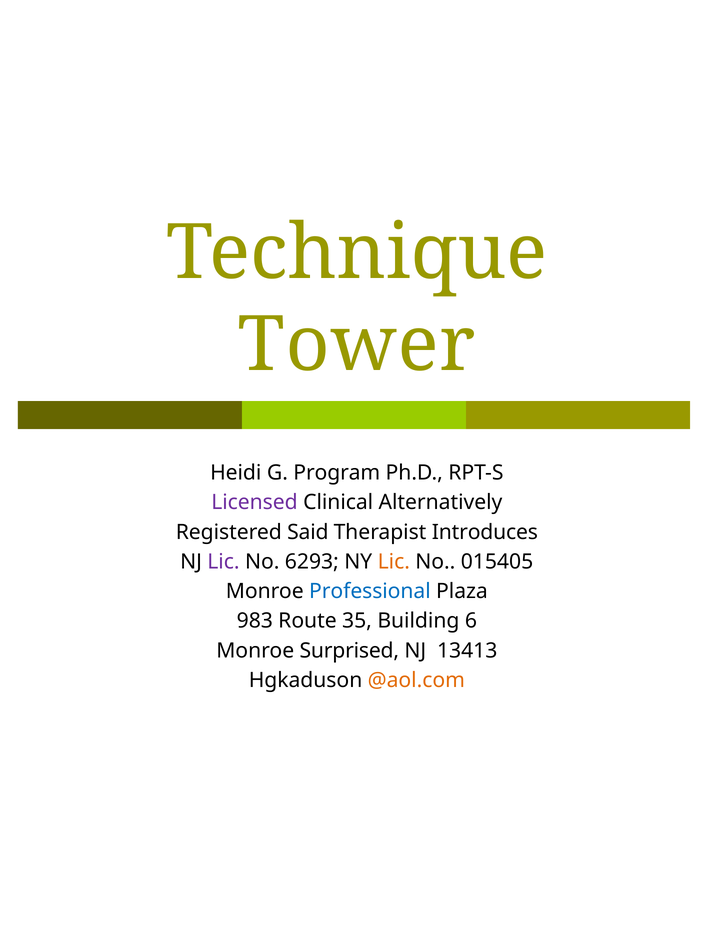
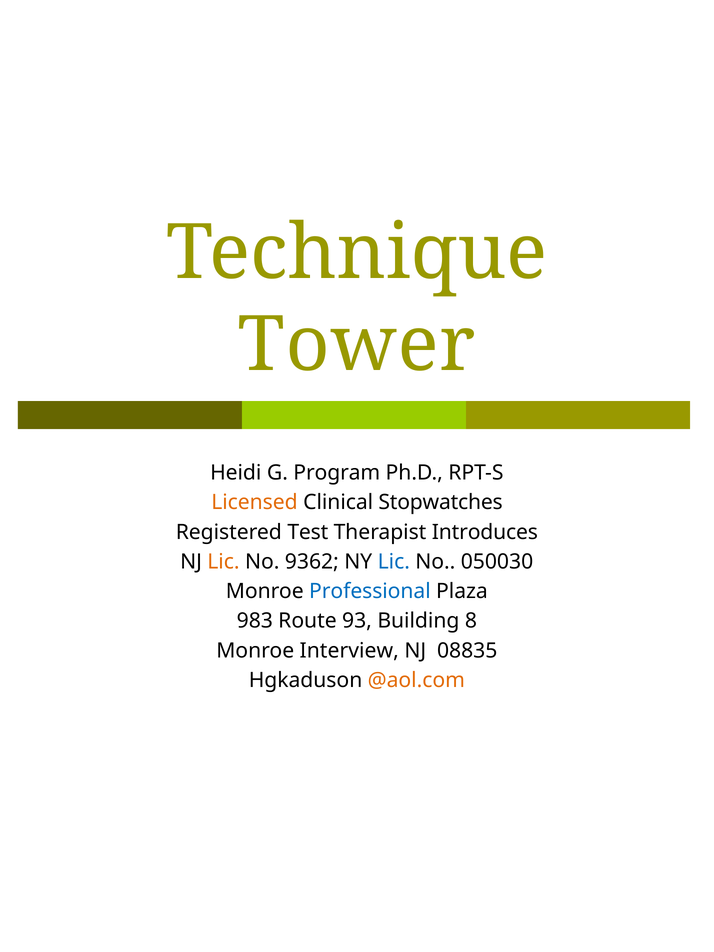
Licensed colour: purple -> orange (254, 502)
Alternatively: Alternatively -> Stopwatches (441, 502)
Said: Said -> Test (308, 532)
Lic colour: purple -> orange (223, 562)
6293: 6293 -> 9362 (312, 562)
Lic colour: orange -> blue (394, 562)
015405: 015405 -> 050030 (497, 562)
35: 35 -> 93 (357, 621)
6: 6 -> 8 (471, 621)
Surprised: Surprised -> Interview (349, 651)
13413: 13413 -> 08835 (467, 651)
